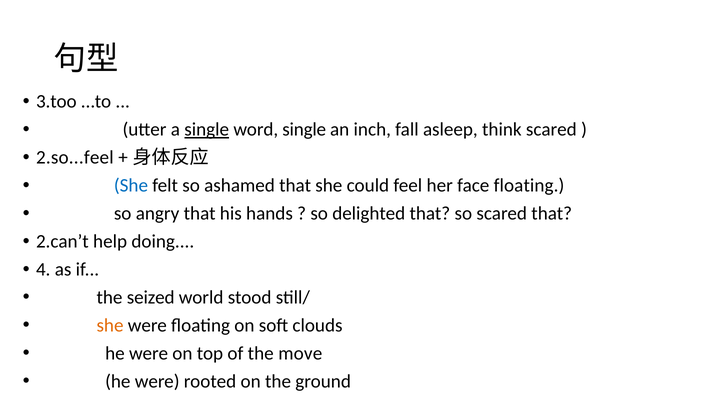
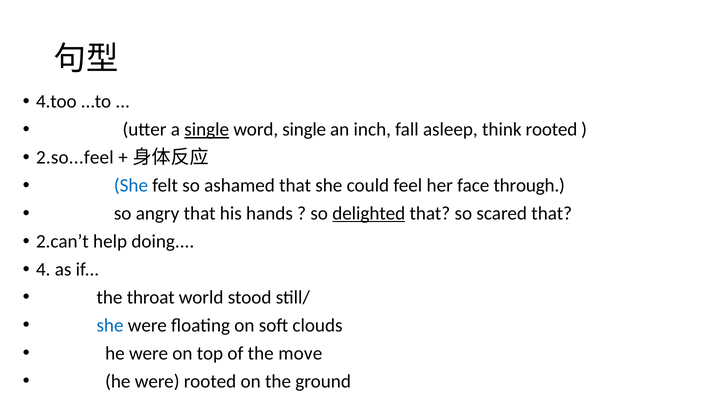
3.too: 3.too -> 4.too (56, 102)
think scared: scared -> rooted (551, 130)
face floating: floating -> through (529, 185)
delighted underline: none -> present (369, 213)
seized: seized -> throat (151, 297)
she colour: orange -> blue (110, 325)
